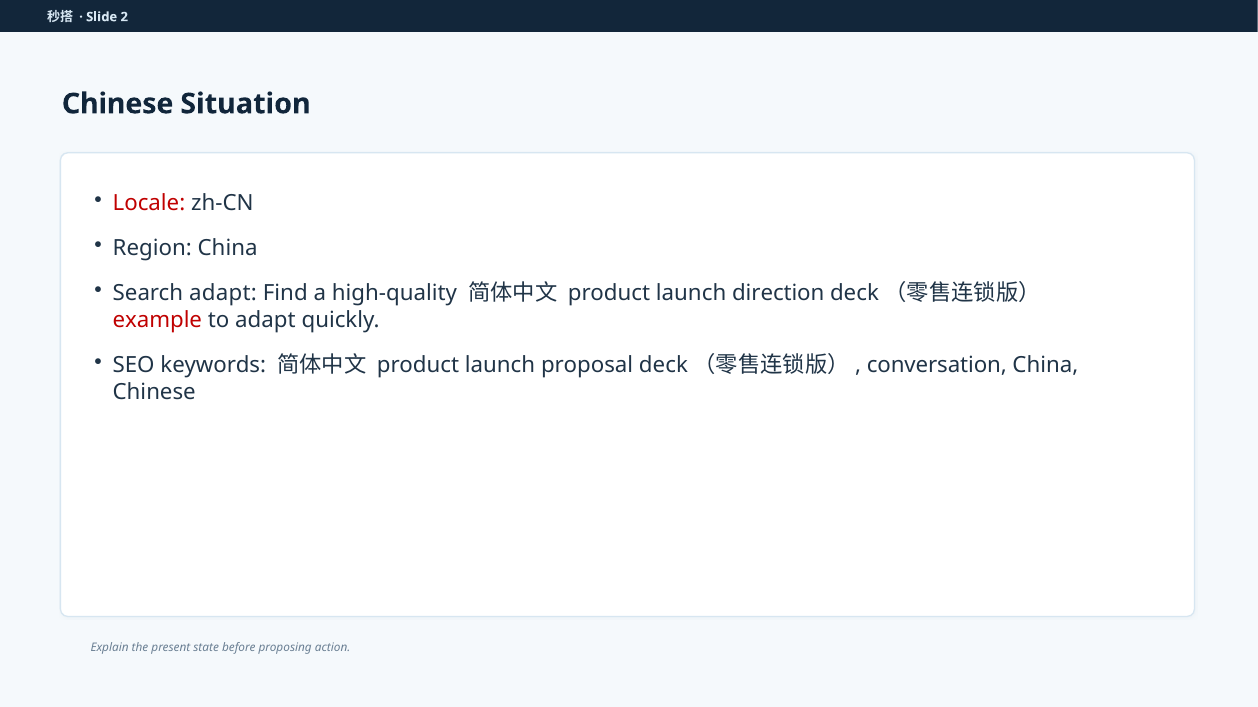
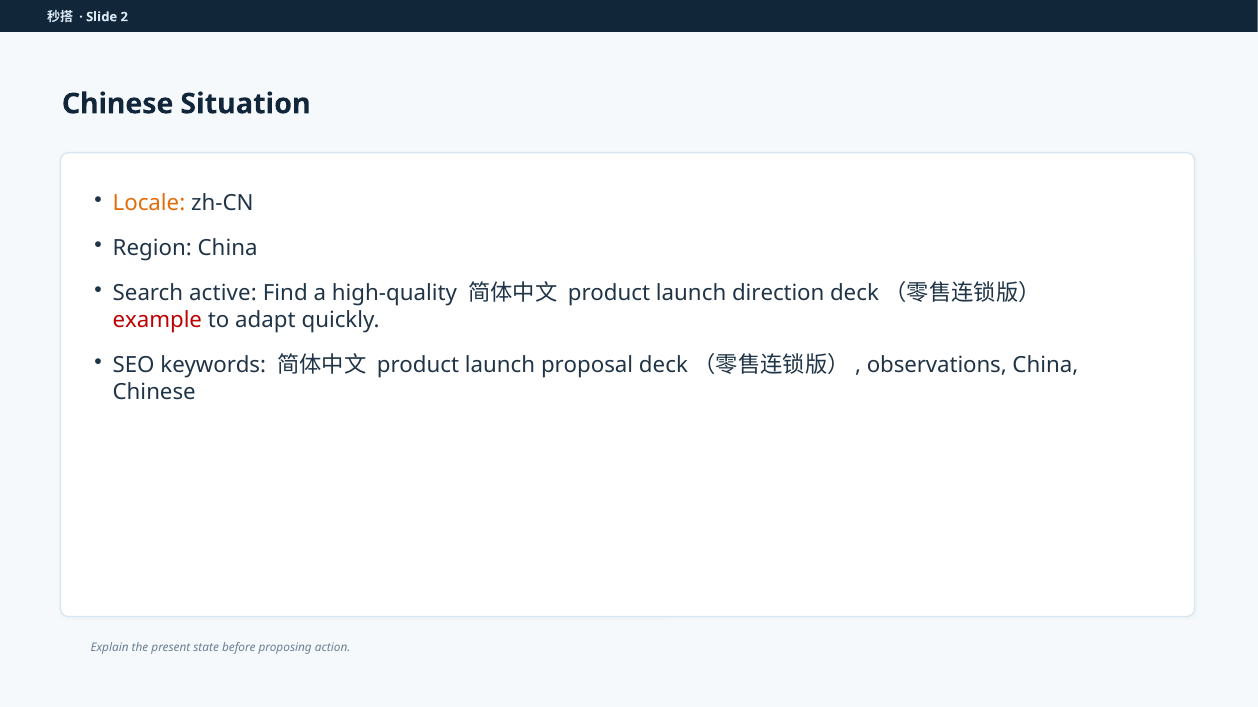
Locale colour: red -> orange (149, 204)
Search adapt: adapt -> active (223, 294)
conversation: conversation -> observations (937, 366)
